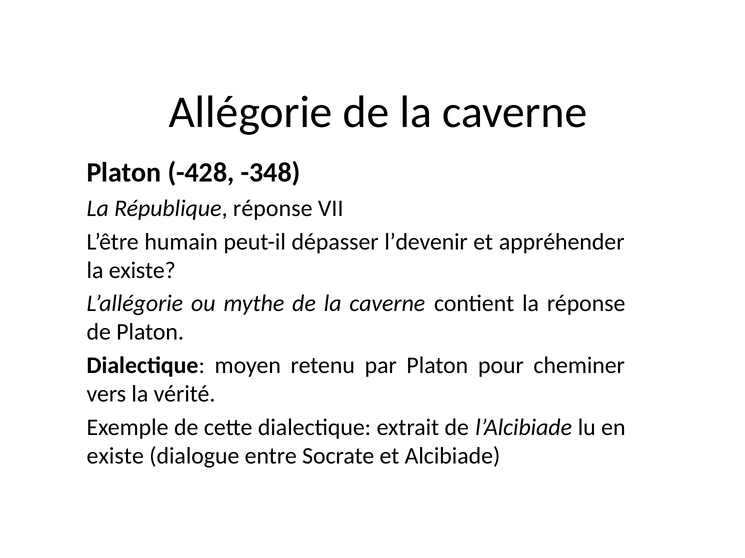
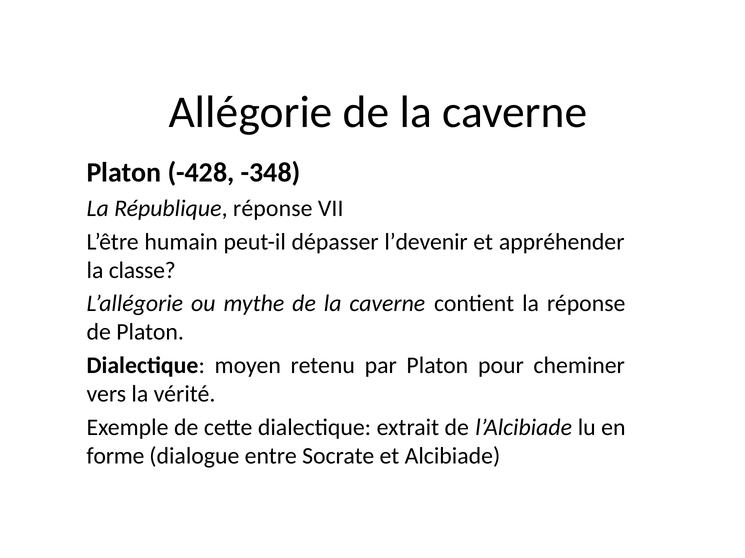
la existe: existe -> classe (142, 271)
existe: existe -> forme (115, 457)
